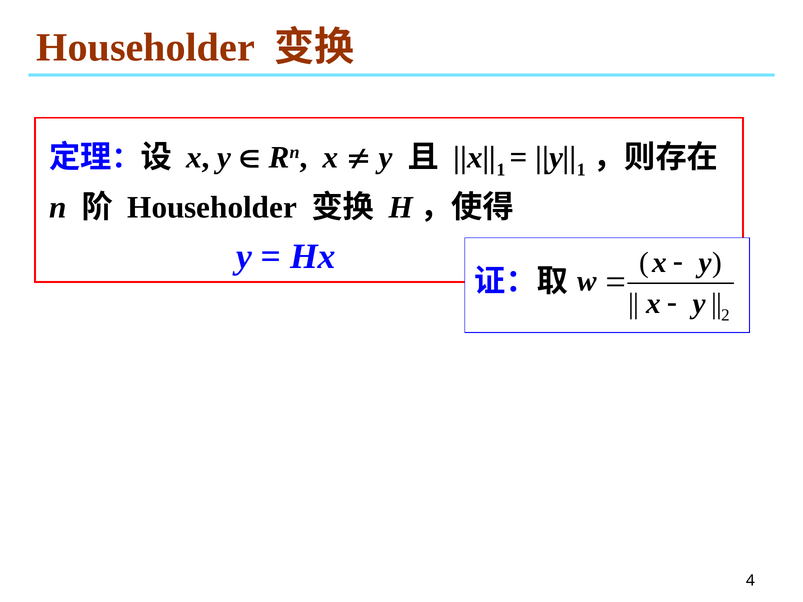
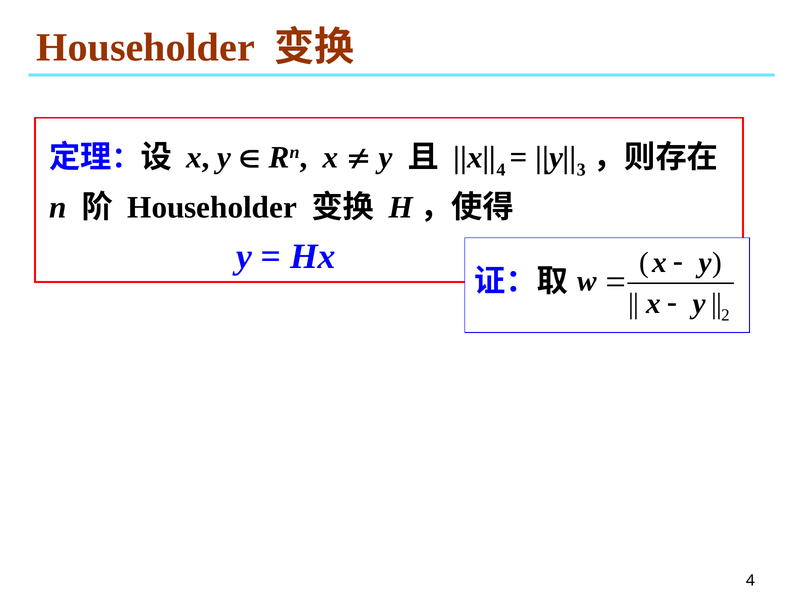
1: 1 -> 4 (501, 170)
1: 1 -> 3 (581, 170)
